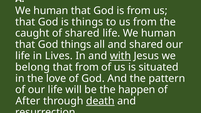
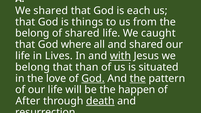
human: human -> shared (51, 11)
is from: from -> each (139, 11)
caught: caught -> belong (32, 33)
life We human: human -> caught (158, 33)
God things: things -> where (76, 45)
that from: from -> than (87, 67)
God underline: none -> present (93, 78)
the underline: none -> present (138, 78)
